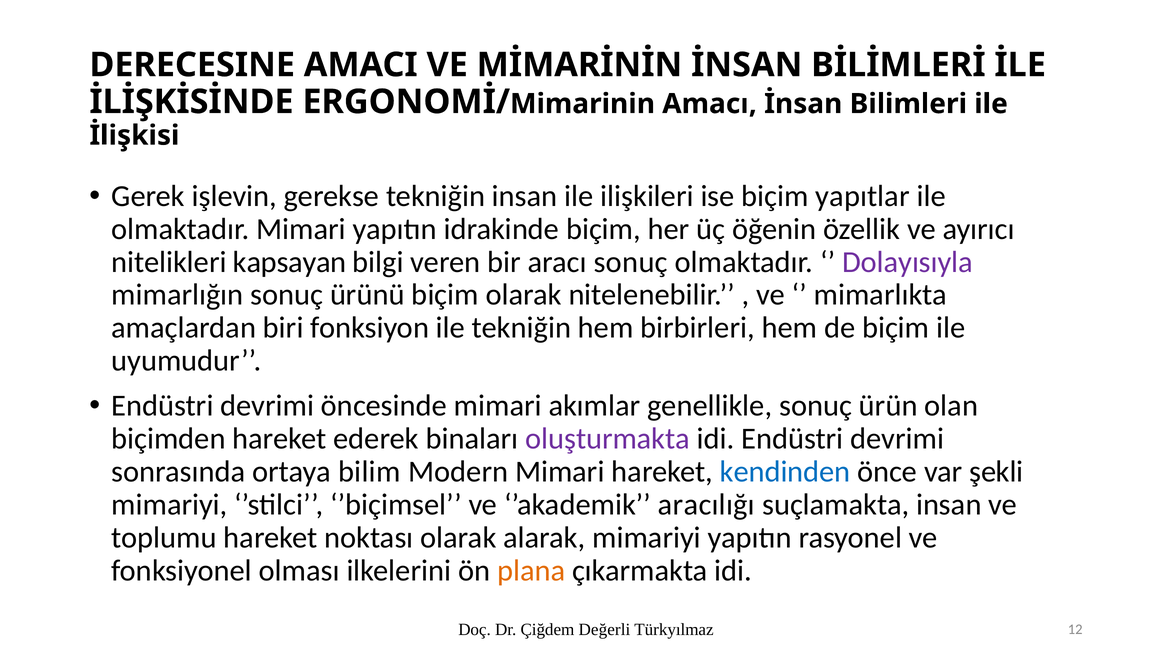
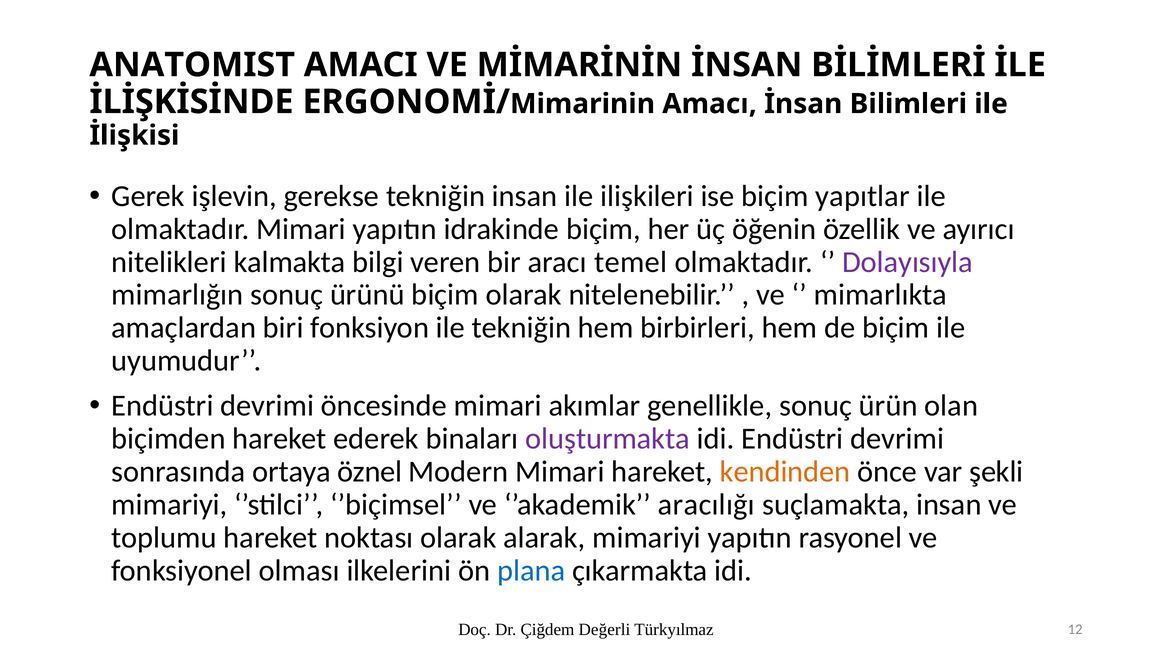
DERECESINE: DERECESINE -> ANATOMIST (192, 65)
kapsayan: kapsayan -> kalmakta (290, 262)
aracı sonuç: sonuç -> temel (631, 262)
bilim: bilim -> öznel (370, 472)
kendinden colour: blue -> orange (785, 472)
plana colour: orange -> blue (531, 571)
